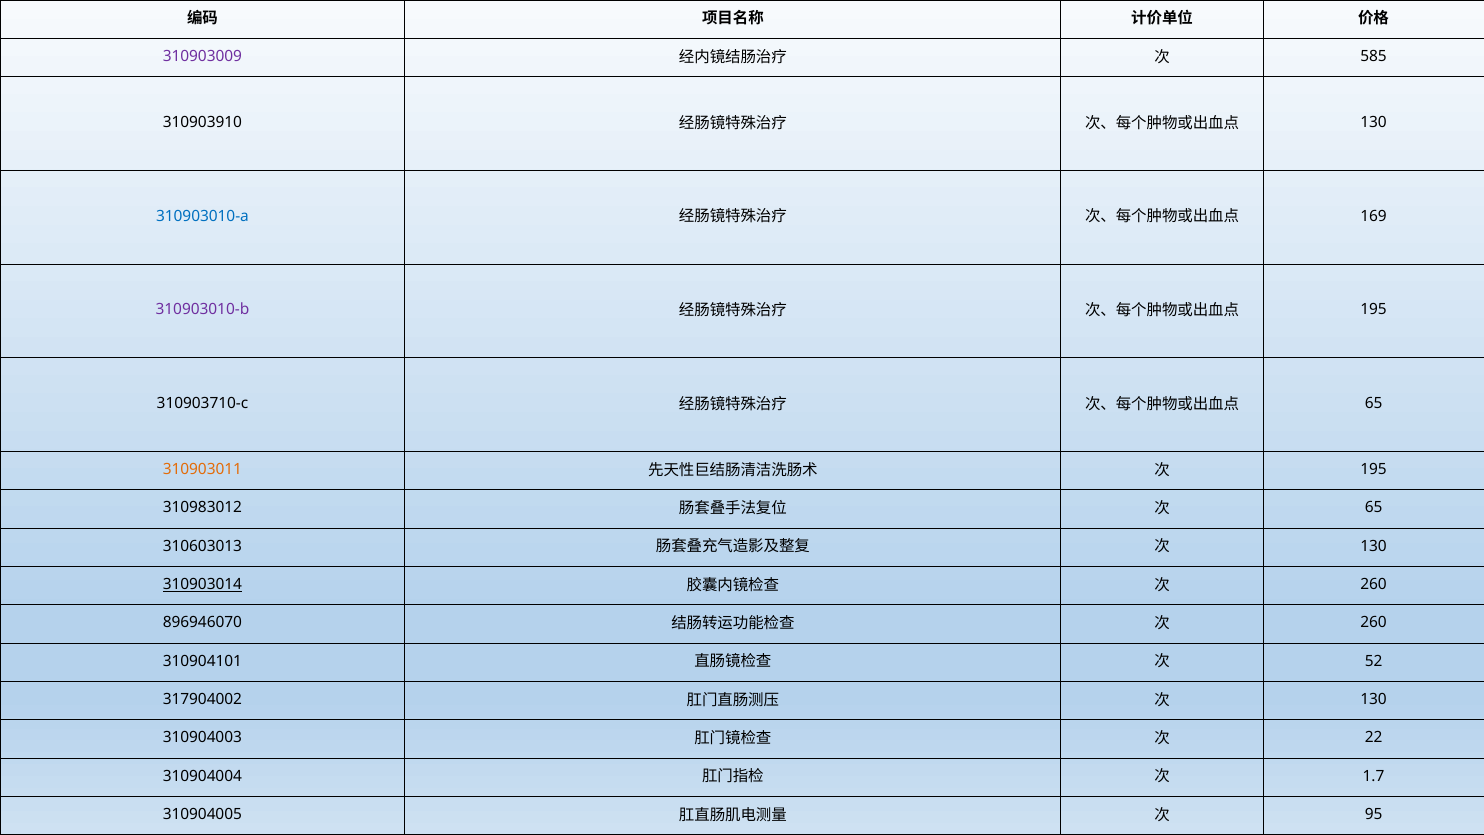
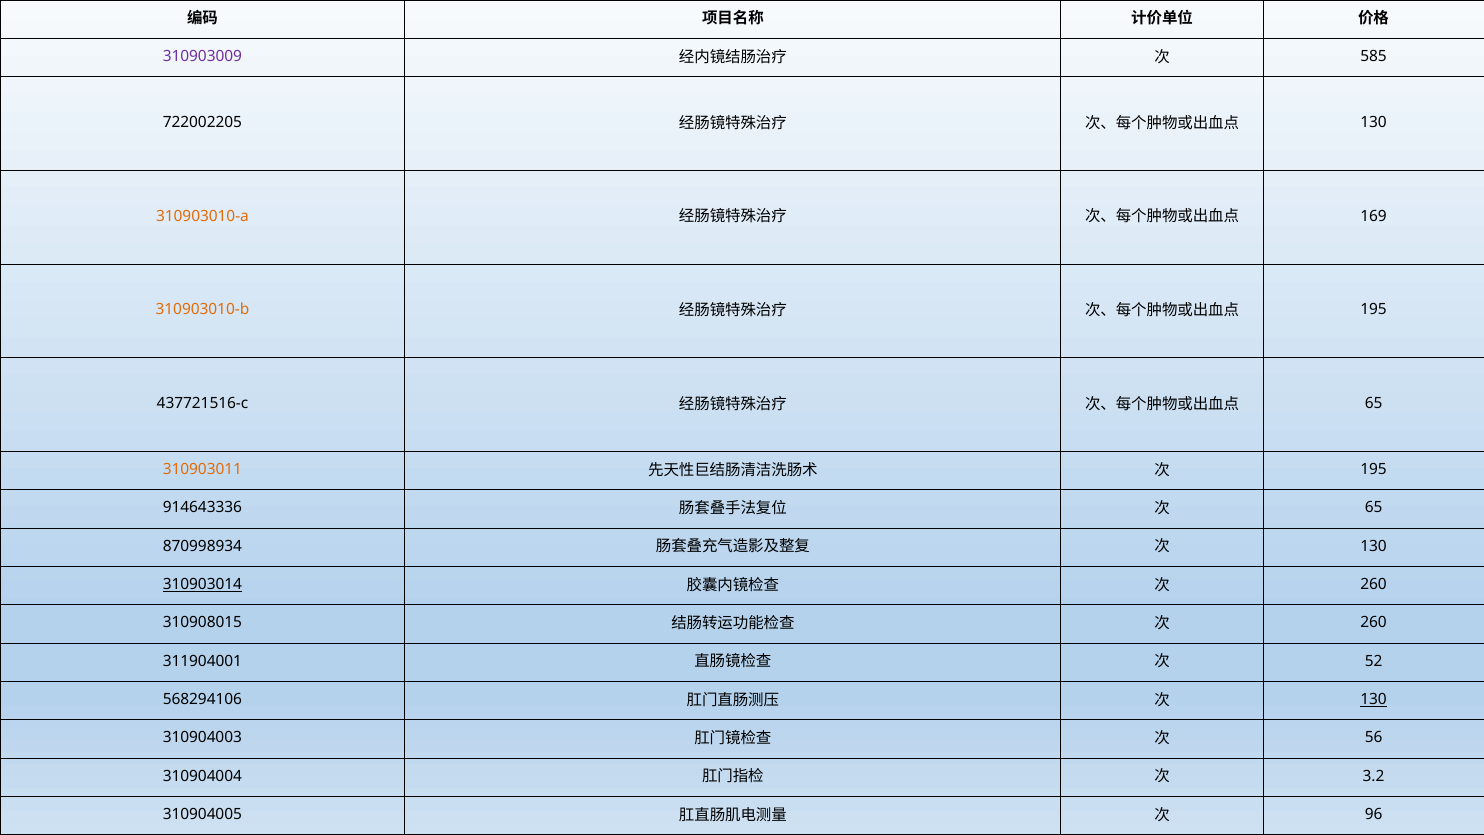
310903910: 310903910 -> 722002205 (202, 122)
310903010-a colour: blue -> orange (202, 216)
310903010-b colour: purple -> orange (202, 310)
310903710-c: 310903710-c -> 437721516-c (203, 403)
310983012: 310983012 -> 914643336 (202, 508)
310603013: 310603013 -> 870998934 (202, 546)
896946070: 896946070 -> 310908015 (202, 623)
310904101: 310904101 -> 311904001 (202, 661)
317904002: 317904002 -> 568294106 (202, 699)
130 underline: none -> present (1374, 699)
22: 22 -> 56 (1374, 738)
1.7: 1.7 -> 3.2 (1374, 776)
95: 95 -> 96 (1374, 814)
